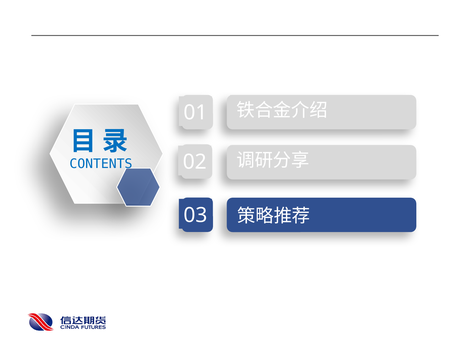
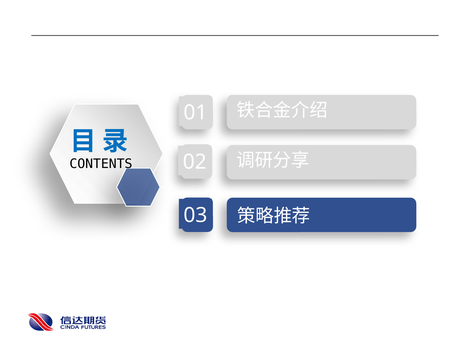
CONTENTS colour: blue -> black (101, 163)
